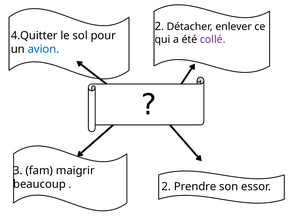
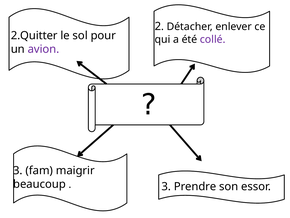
4.Quitter: 4.Quitter -> 2.Quitter (34, 36)
avion colour: blue -> purple (44, 49)
2: 2 -> 3 (166, 186)
